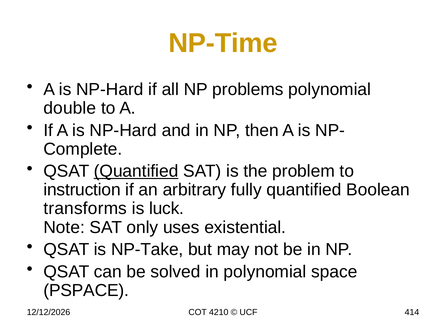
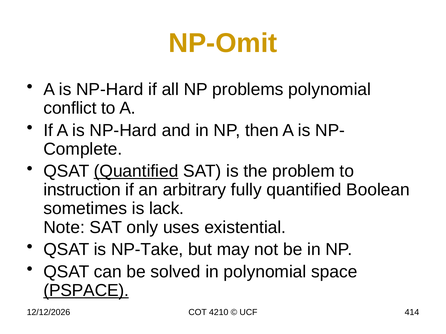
NP-Time: NP-Time -> NP-Omit (223, 43)
double: double -> conflict (70, 108)
transforms: transforms -> sometimes (85, 209)
luck: luck -> lack (167, 209)
PSPACE underline: none -> present (86, 291)
